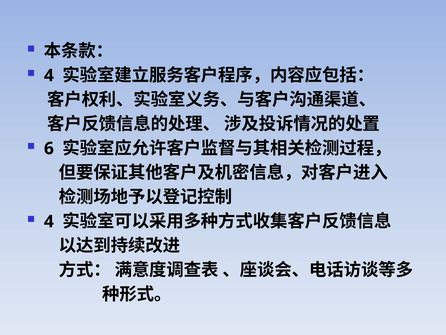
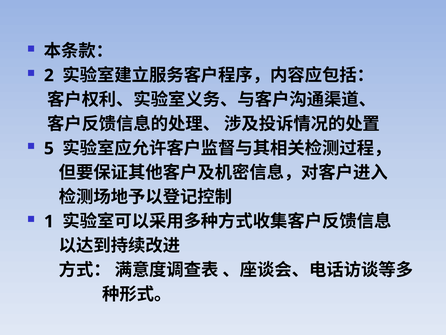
4: 4 -> 2 (49, 75)
6: 6 -> 5 (49, 148)
4: 4 -> 1 (49, 221)
